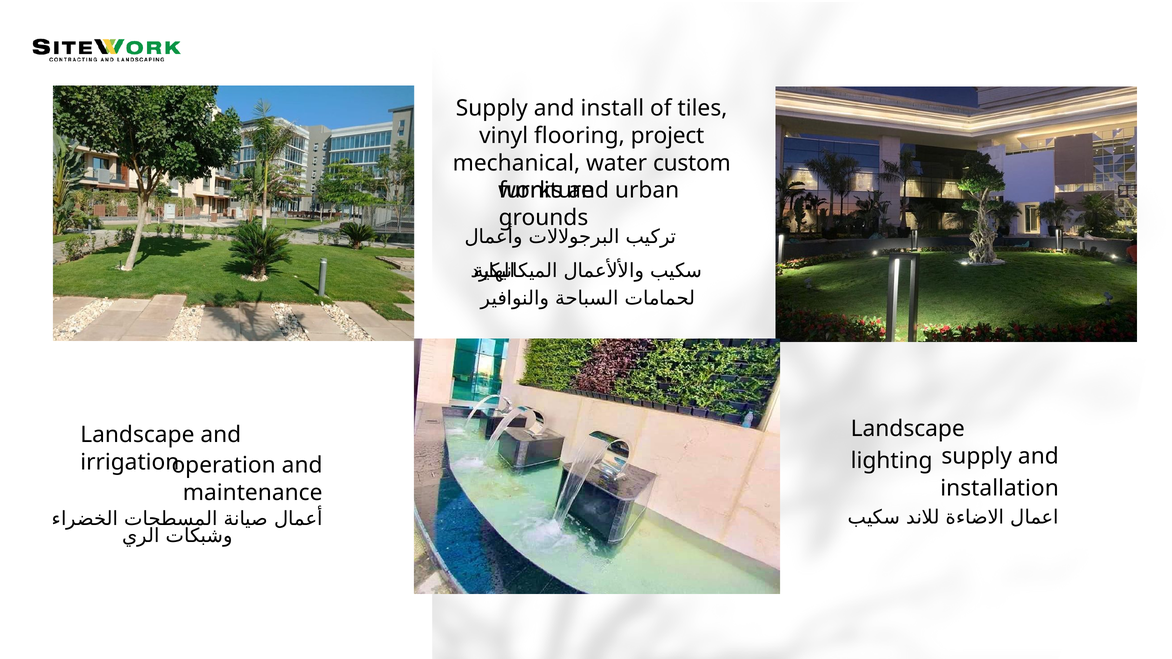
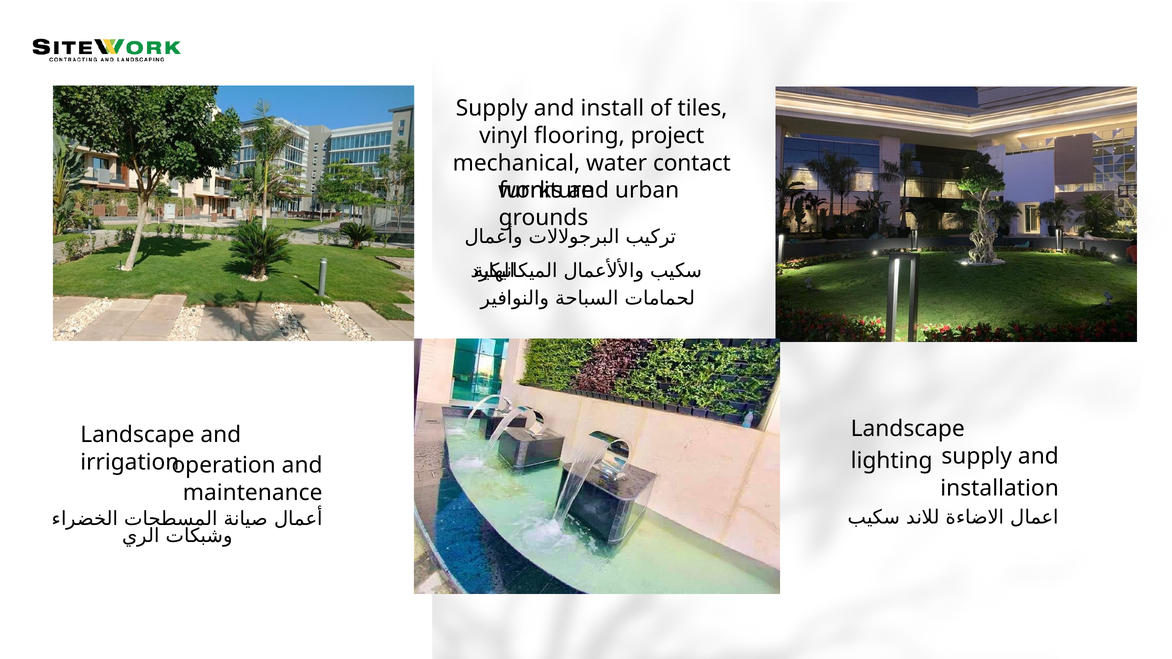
custom: custom -> contact (692, 163)
